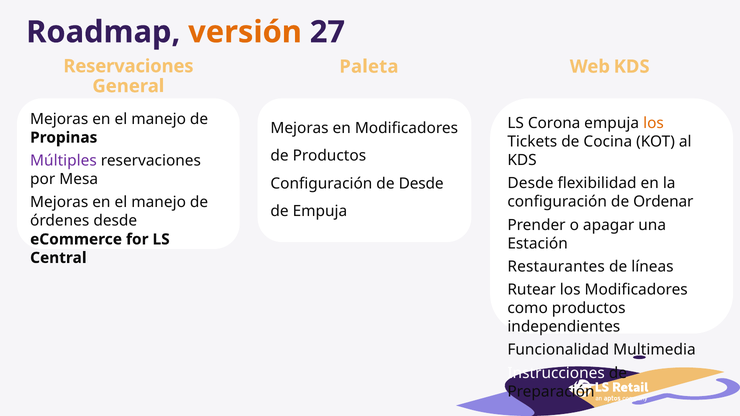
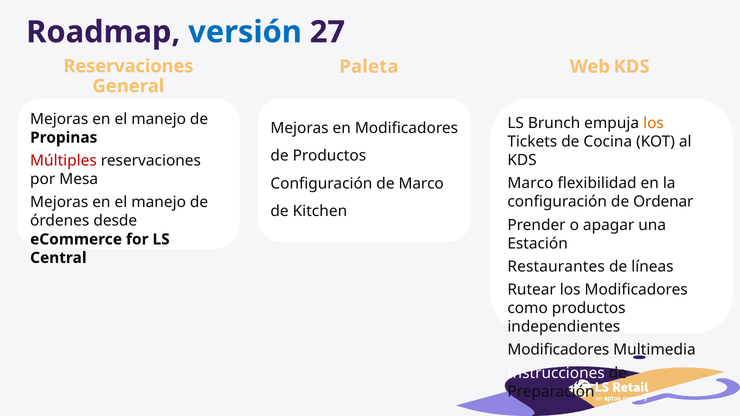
versión colour: orange -> blue (245, 32)
Corona: Corona -> Brunch (554, 123)
Múltiples colour: purple -> red (63, 161)
Desde: Desde -> Marco (530, 183)
de Desde: Desde -> Marco (421, 184)
de Empuja: Empuja -> Kitchen (320, 211)
Funcionalidad: Funcionalidad -> Modificadores (558, 350)
